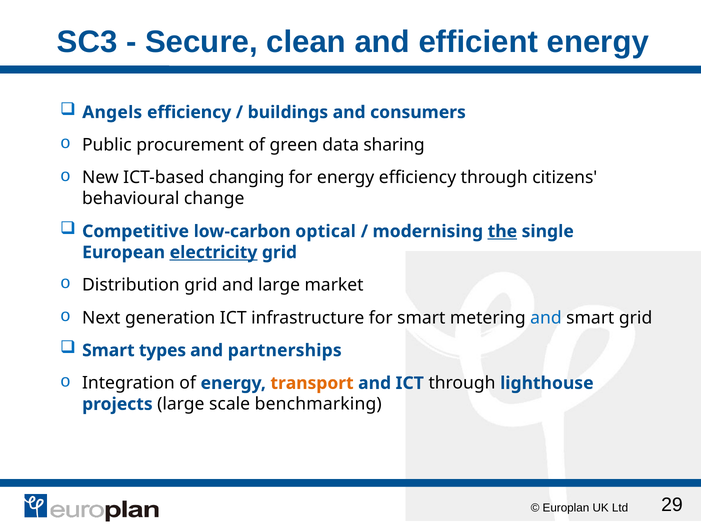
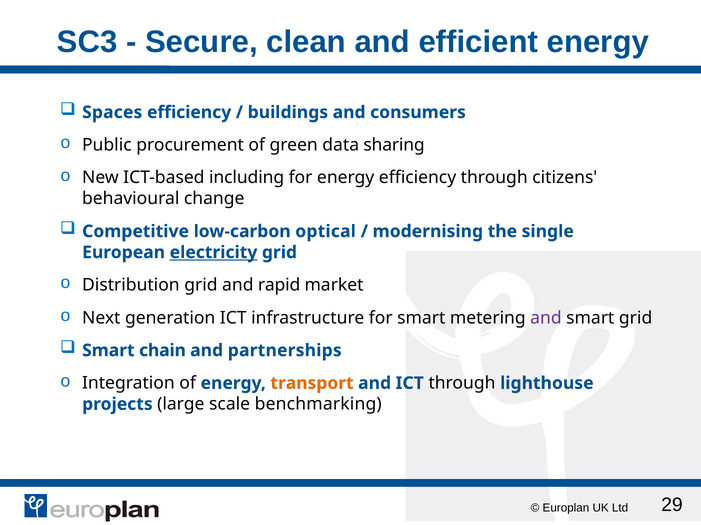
Angels: Angels -> Spaces (112, 112)
changing: changing -> including (247, 178)
the underline: present -> none (502, 232)
and large: large -> rapid (279, 285)
and colour: blue -> purple (546, 318)
types: types -> chain (162, 351)
